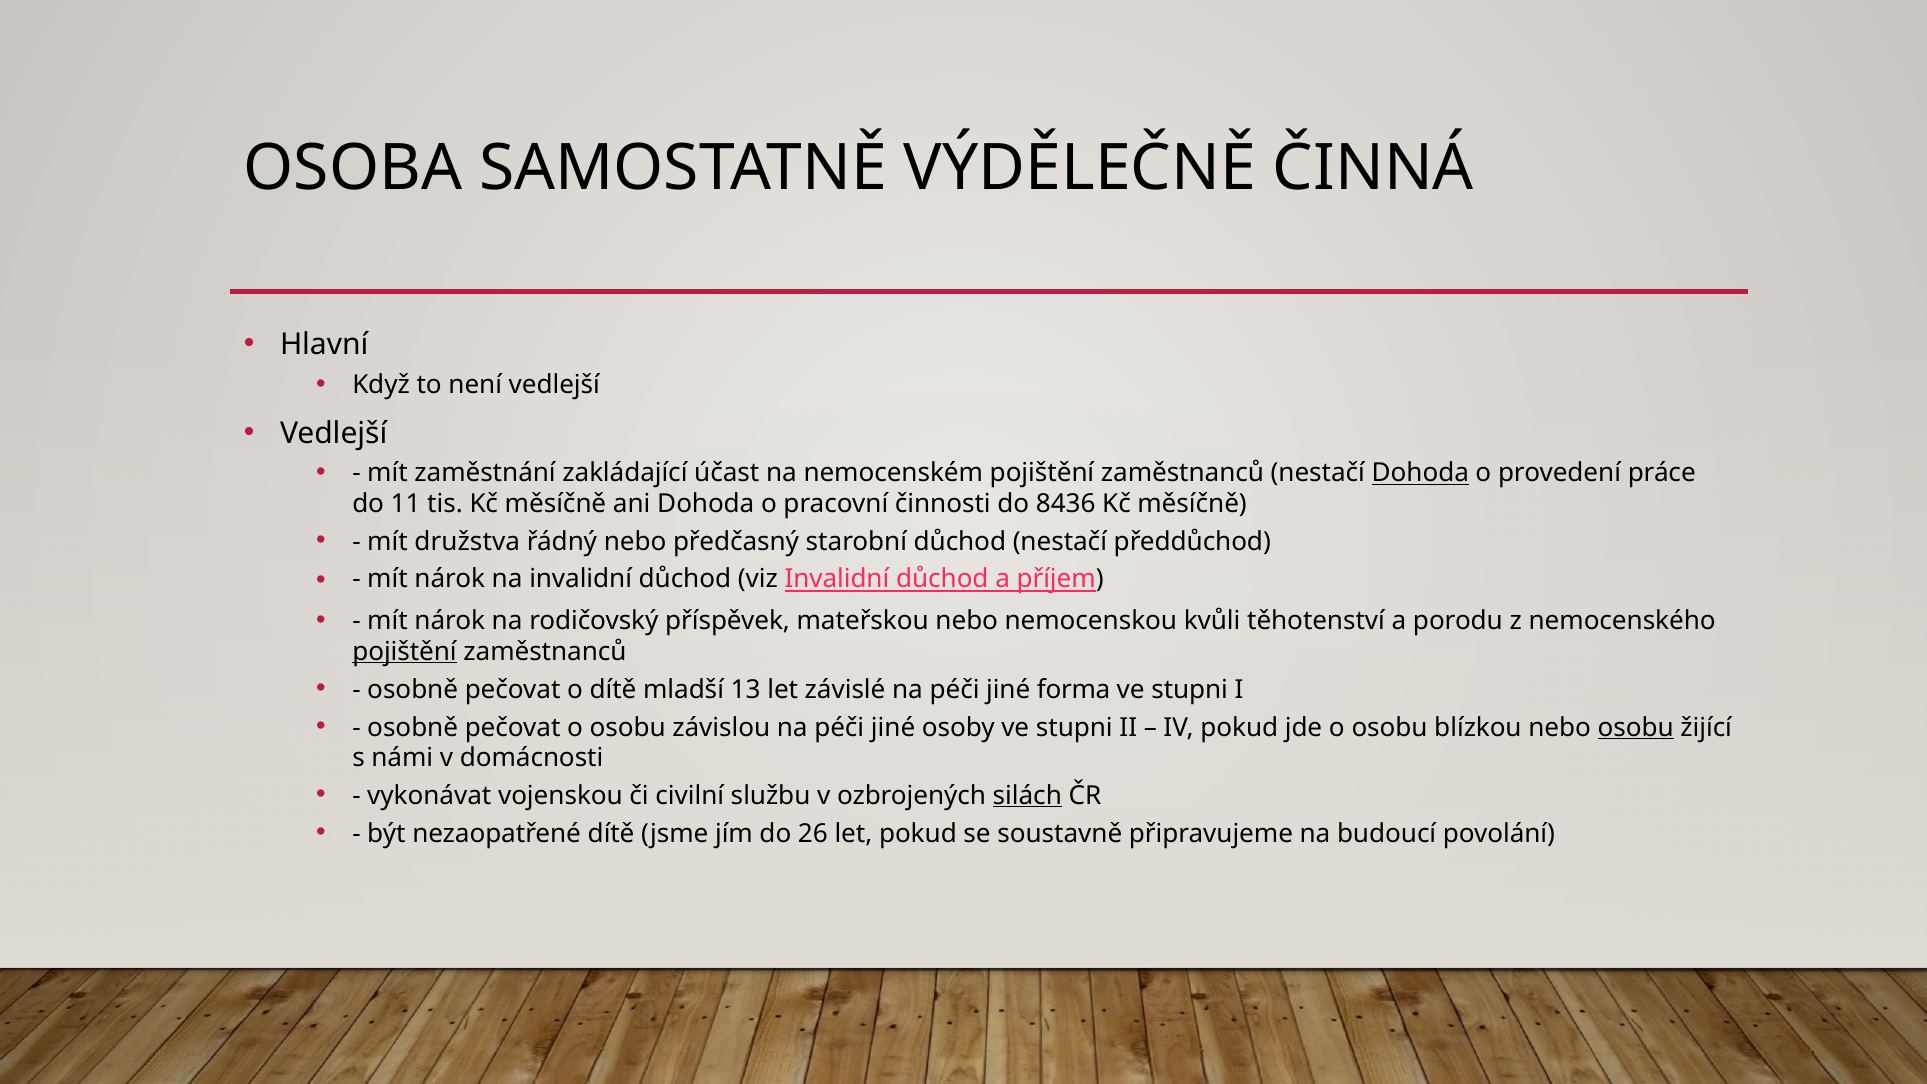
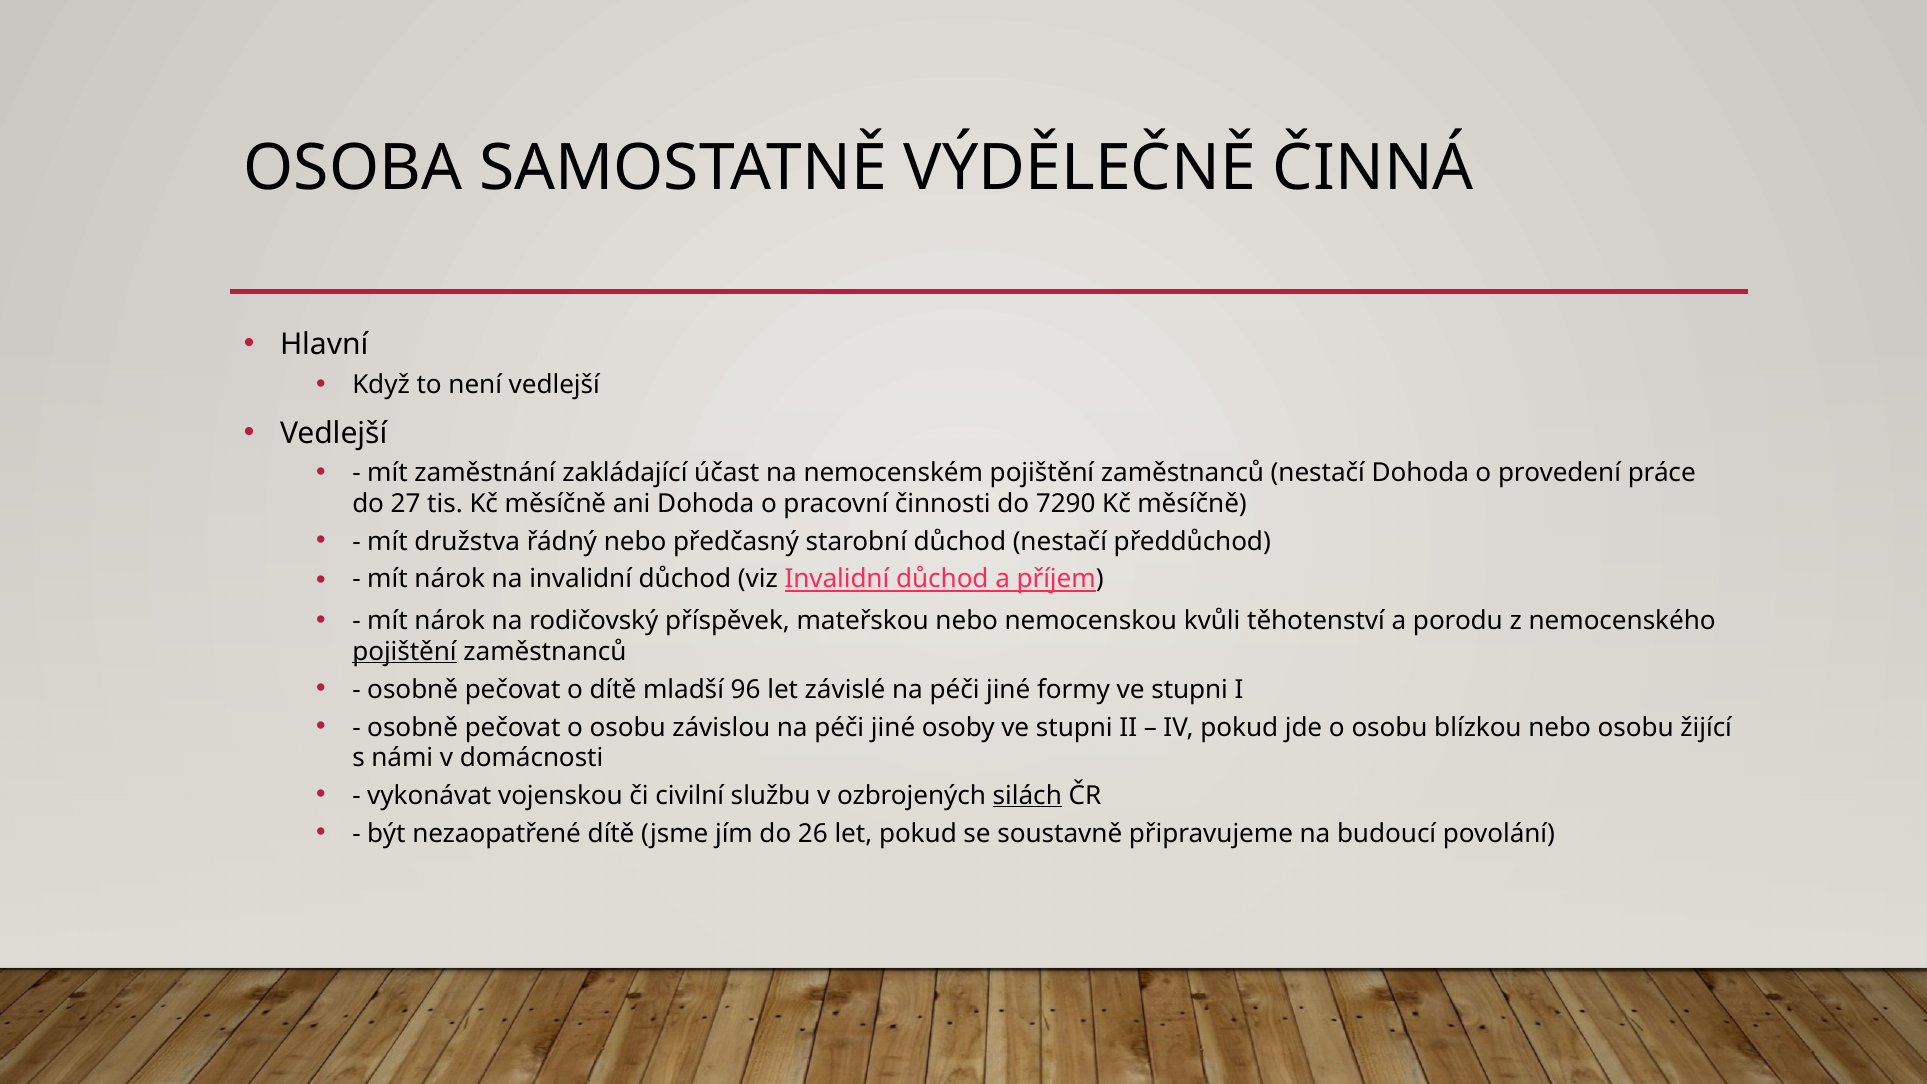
Dohoda underline: present -> none (1420, 473)
11: 11 -> 27 (406, 503)
8436: 8436 -> 7290 (1066, 503)
13: 13 -> 96 (746, 689)
forma: forma -> formy (1074, 689)
osobu underline: present -> none (1636, 727)
